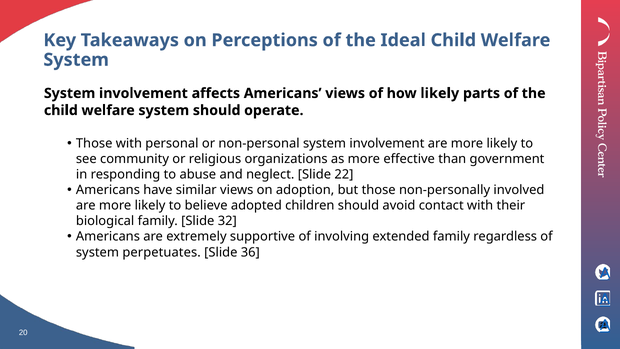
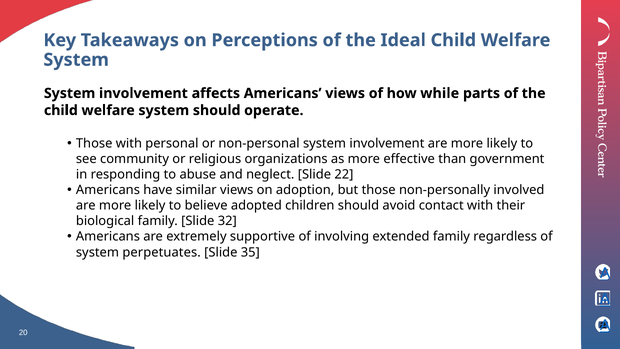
how likely: likely -> while (440, 93)
36: 36 -> 35 (250, 252)
